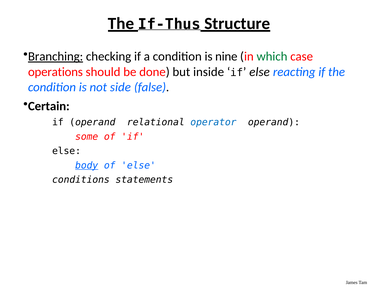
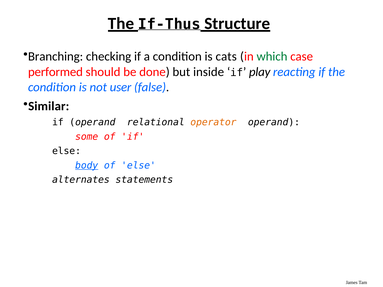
Branching underline: present -> none (56, 57)
nine: nine -> cats (226, 57)
operations: operations -> performed (55, 72)
else: else -> play (260, 72)
side: side -> user (121, 87)
Certain: Certain -> Similar (49, 106)
operator colour: blue -> orange (213, 122)
conditions: conditions -> alternates (81, 180)
